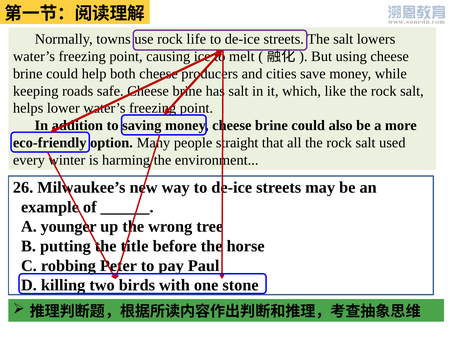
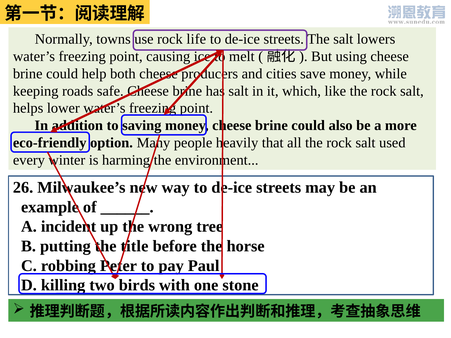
straight: straight -> heavily (237, 143)
younger: younger -> incident (69, 227)
